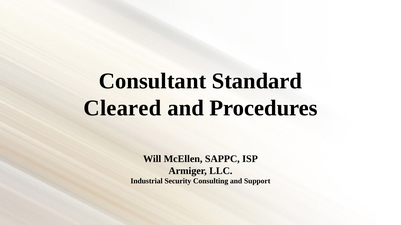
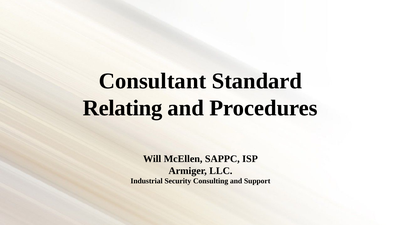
Cleared: Cleared -> Relating (123, 108)
